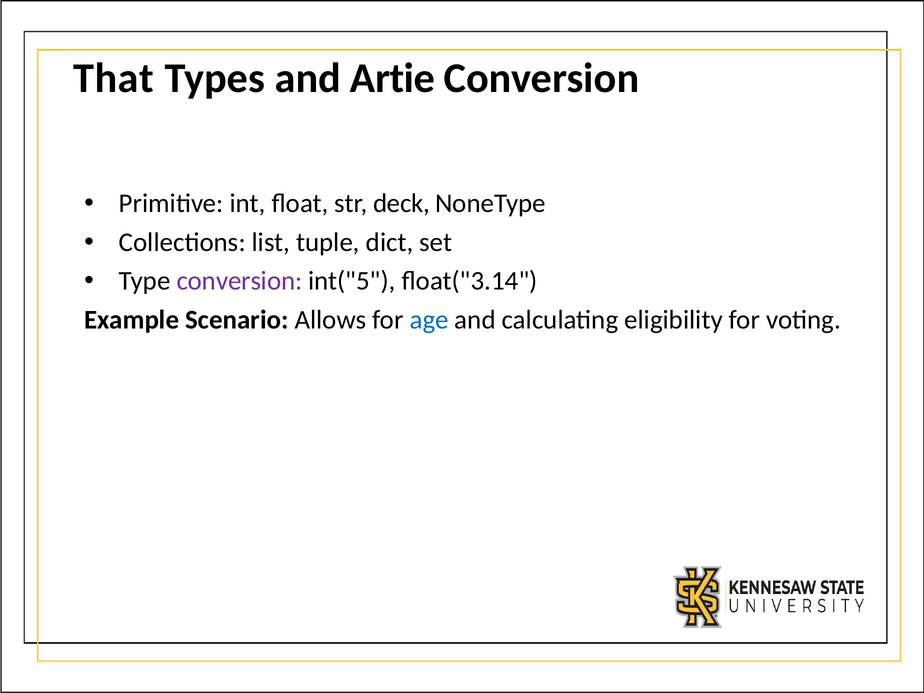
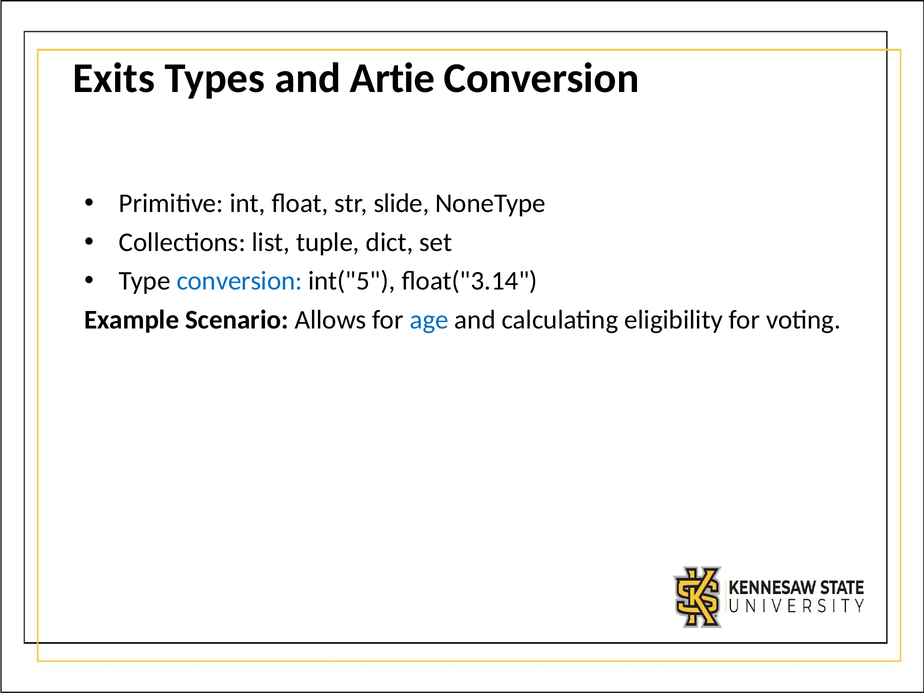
That: That -> Exits (114, 78)
deck: deck -> slide (401, 203)
conversion colour: purple -> blue (240, 281)
